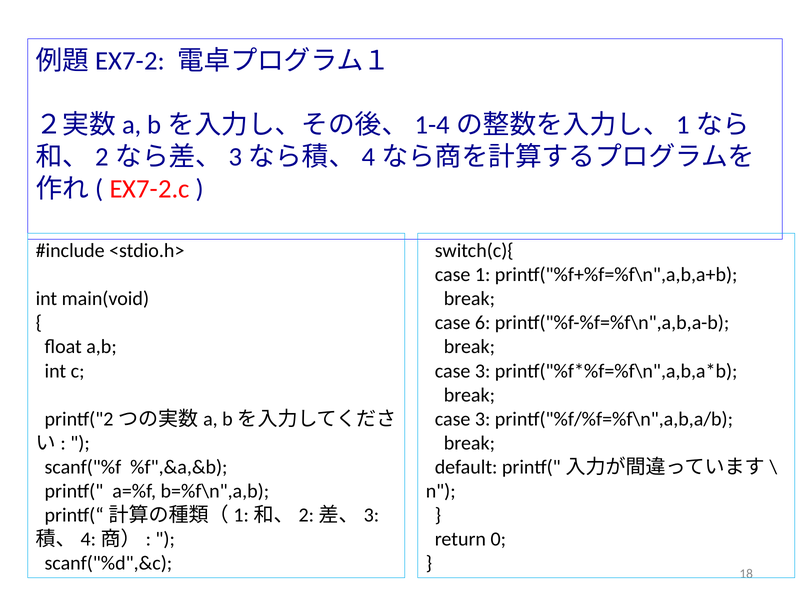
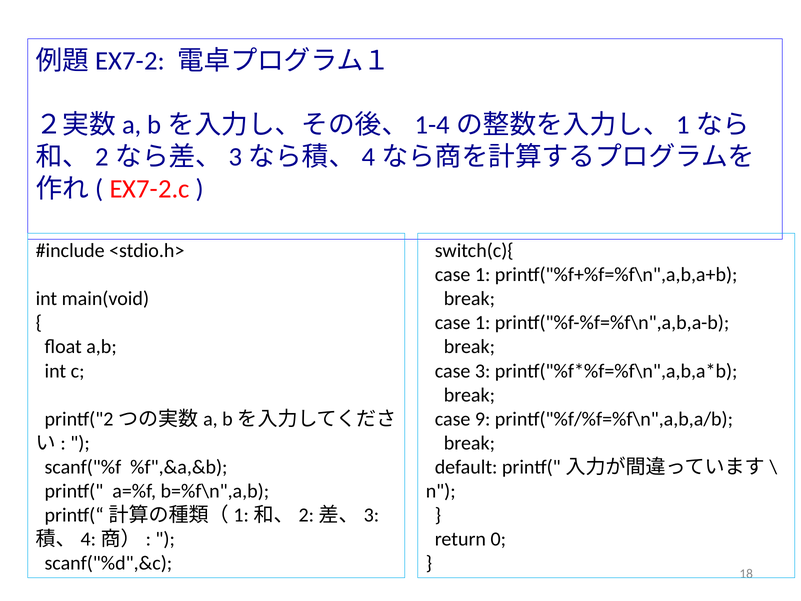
6: 6 -> 1 (483, 323)
3: 3 -> 9 (483, 419)
